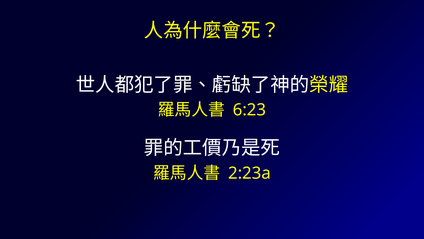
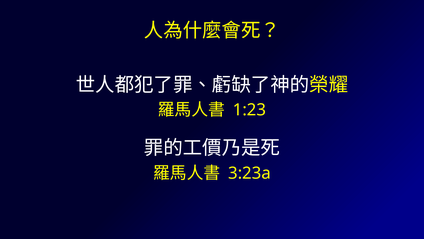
6:23: 6:23 -> 1:23 (249, 110)
2:23a: 2:23a -> 3:23a (249, 173)
